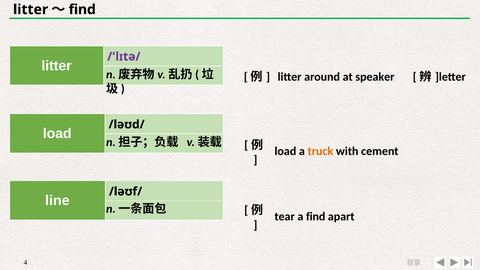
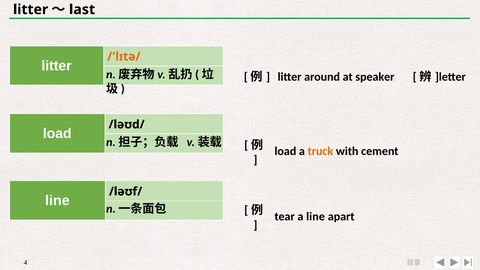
find: find -> last (82, 10)
/'lɪtə/ colour: purple -> orange (124, 57)
a find: find -> line (316, 216)
